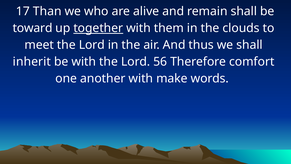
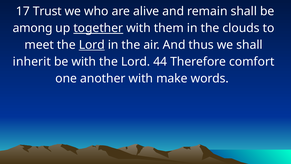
Than: Than -> Trust (47, 11)
toward: toward -> among (33, 28)
Lord underline: none -> present (92, 45)
56: 56 -> 44 (160, 62)
